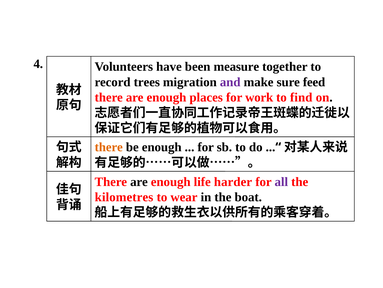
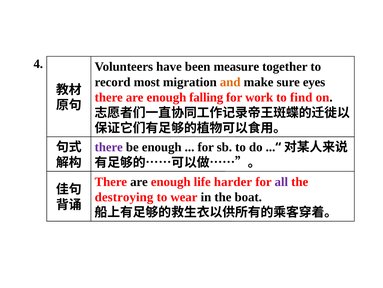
trees: trees -> most (147, 82)
and colour: purple -> orange (230, 82)
feed: feed -> eyes (314, 82)
places: places -> falling (206, 97)
there colour: orange -> purple (109, 147)
kilometres: kilometres -> destroying (124, 197)
